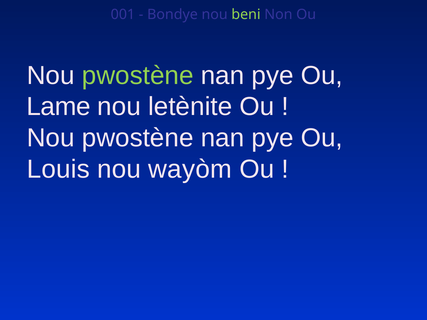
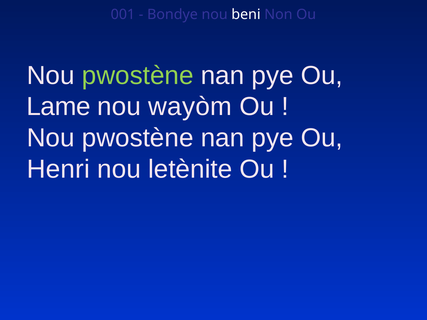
beni colour: light green -> white (246, 14)
letènite: letènite -> wayòm (190, 107)
Louis: Louis -> Henri (58, 169)
wayòm: wayòm -> letènite (190, 169)
